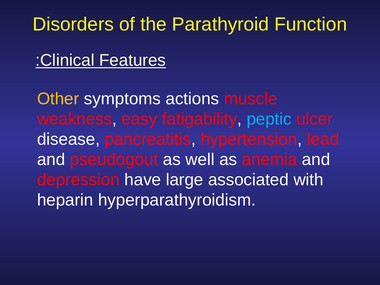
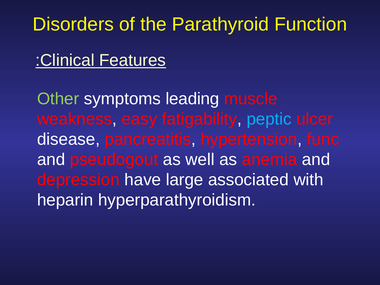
Other colour: yellow -> light green (58, 99)
actions: actions -> leading (192, 99)
lead: lead -> func (323, 139)
